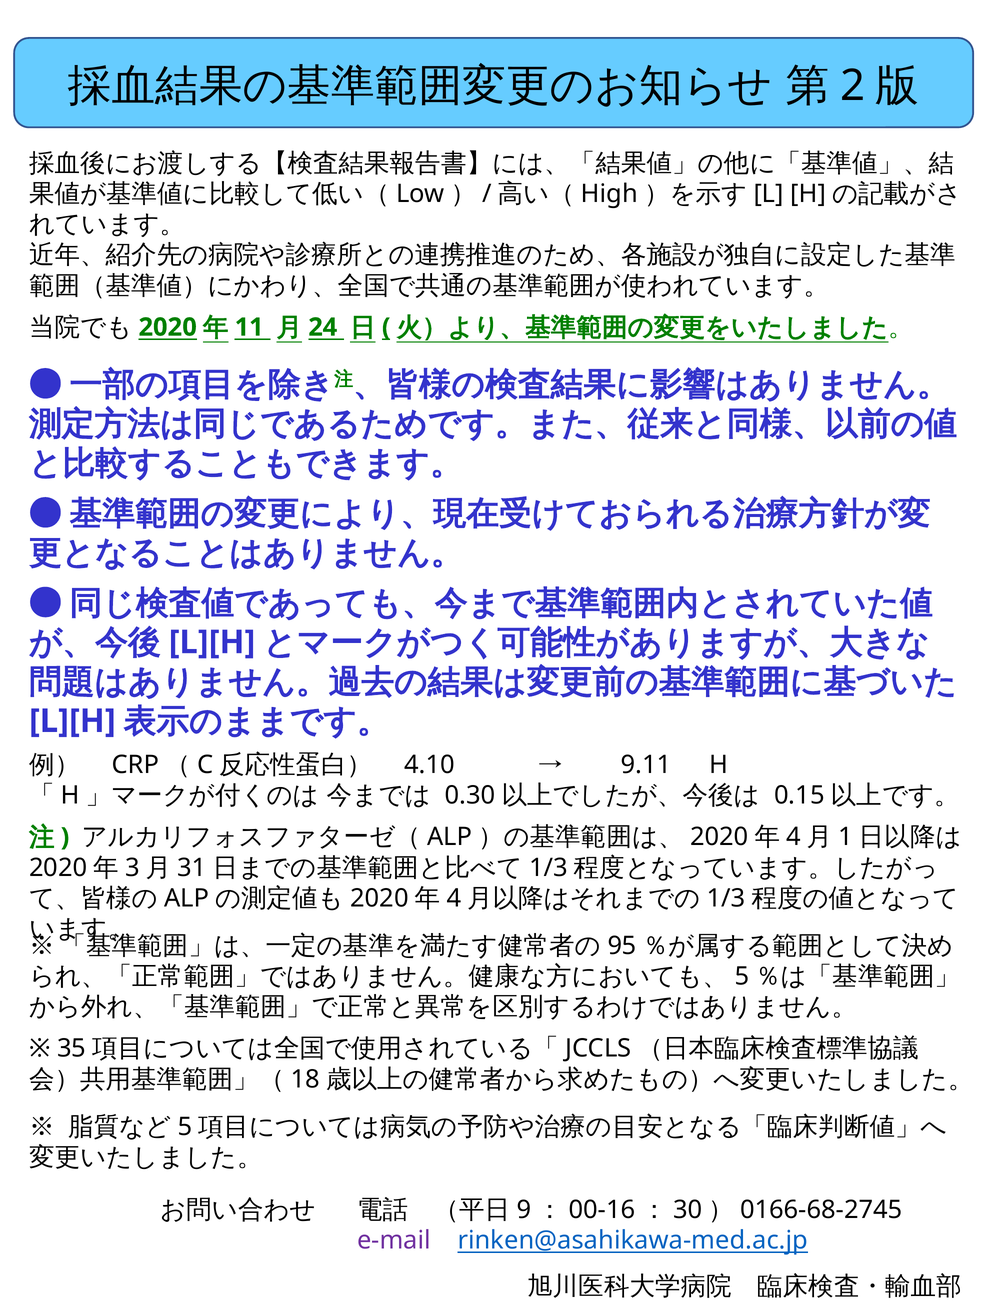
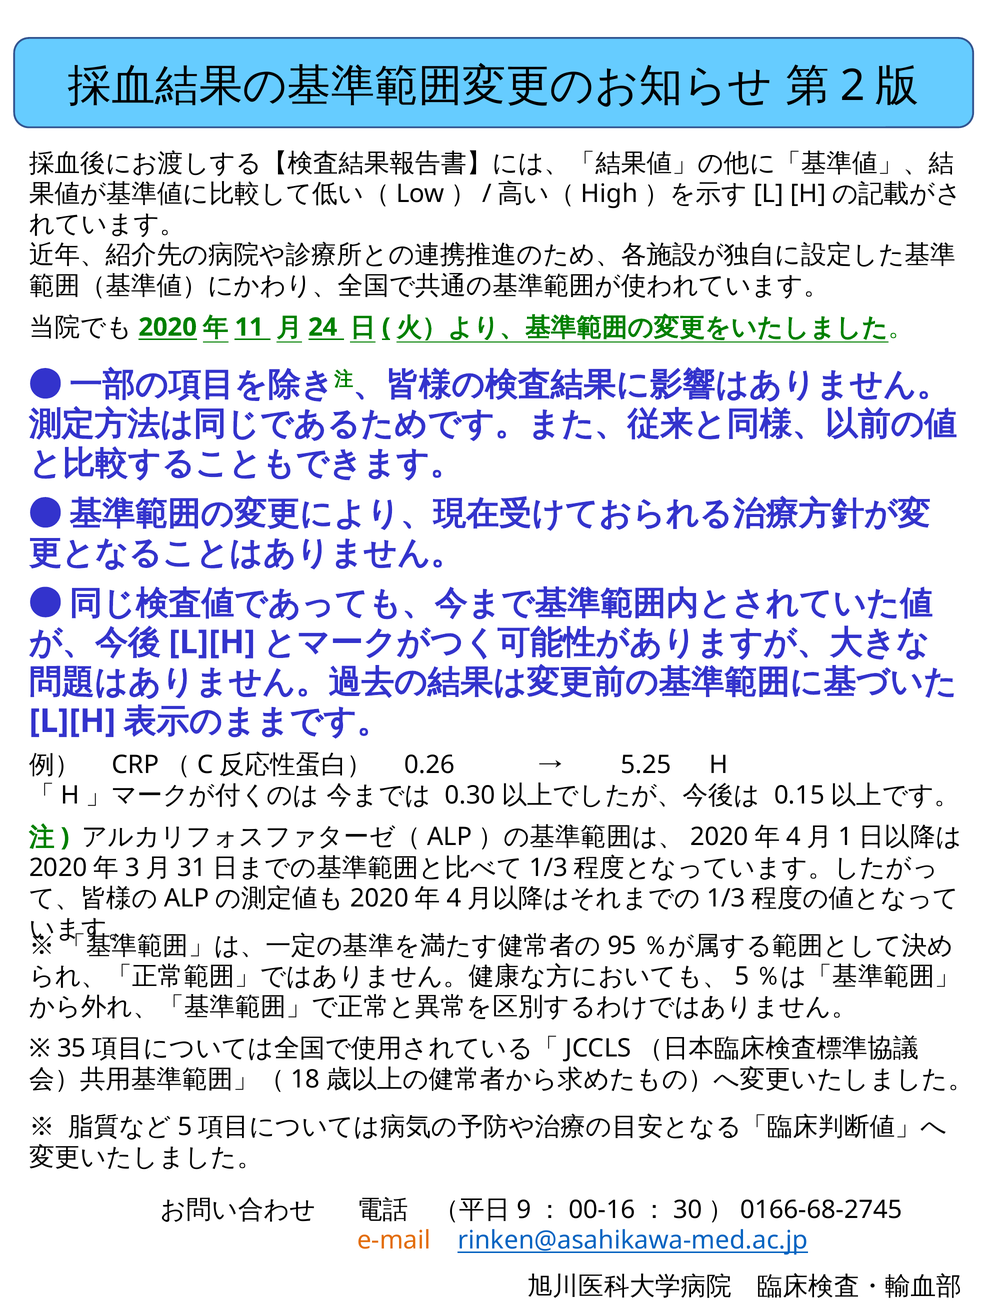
4.10: 4.10 -> 0.26 (430, 765)
9.11: 9.11 -> 5.25 (646, 765)
e-mail colour: purple -> orange (394, 1241)
